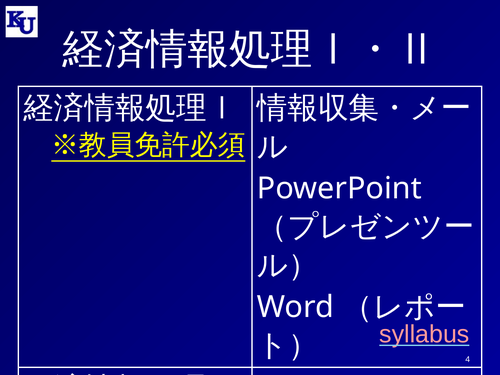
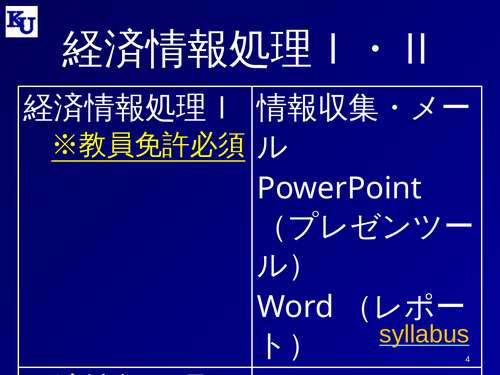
syllabus colour: pink -> yellow (424, 334)
